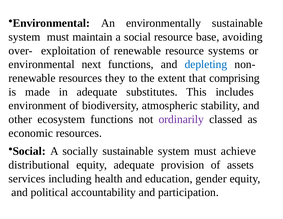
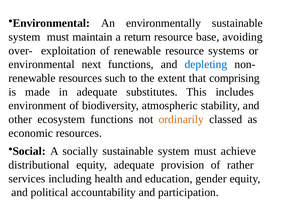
a social: social -> return (138, 37)
they: they -> such (115, 78)
ordinarily colour: purple -> orange (181, 119)
assets: assets -> rather (240, 165)
